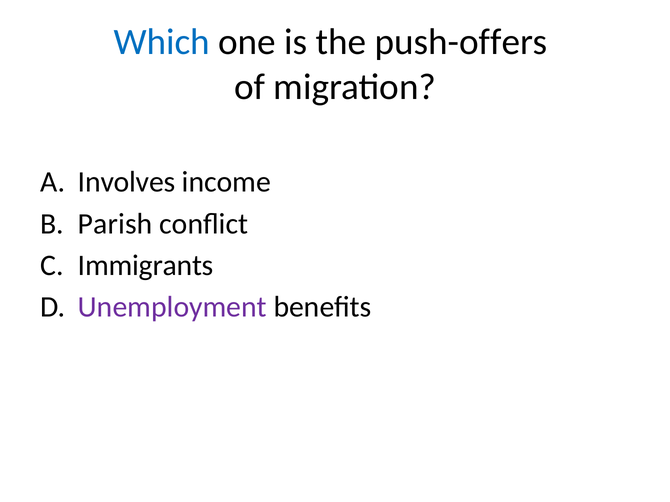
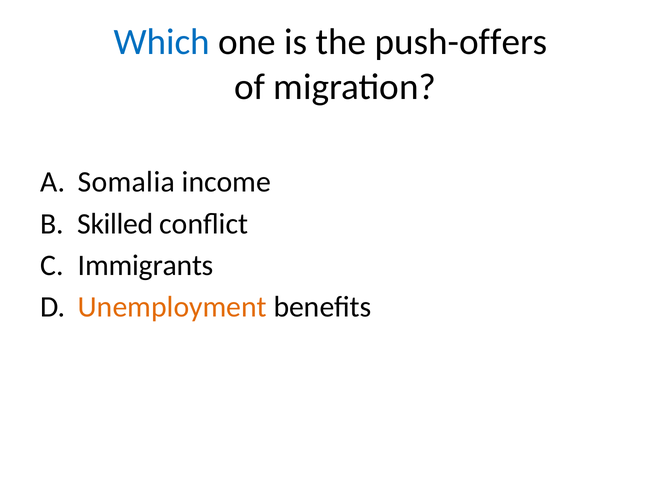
Involves: Involves -> Somalia (126, 182)
Parish: Parish -> Skilled (115, 224)
Unemployment colour: purple -> orange (172, 307)
